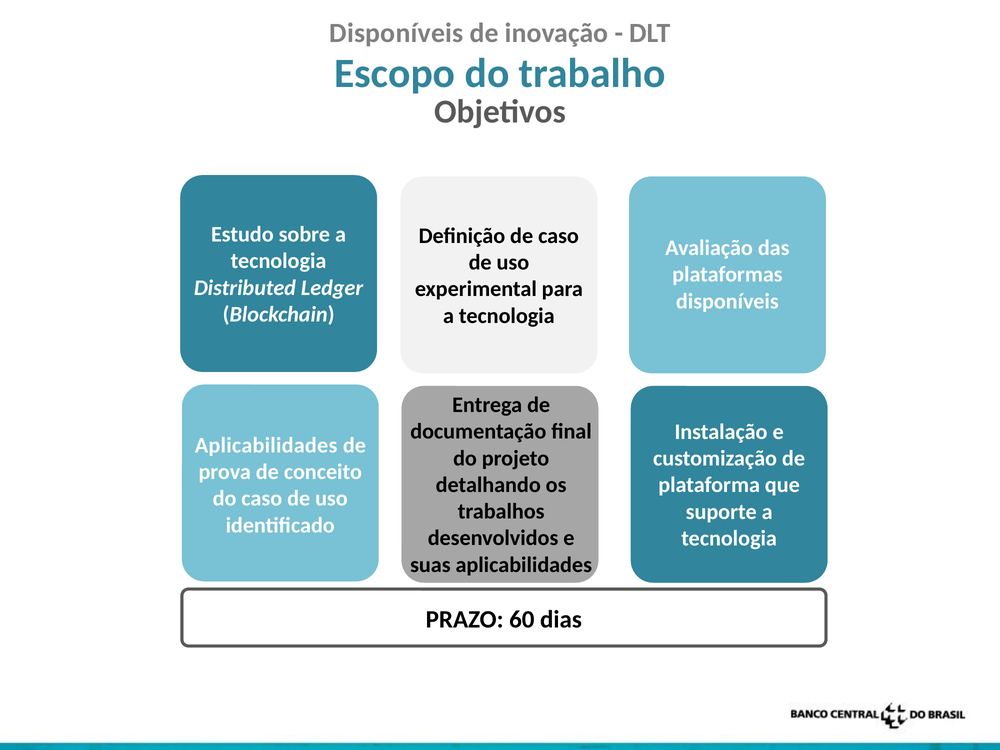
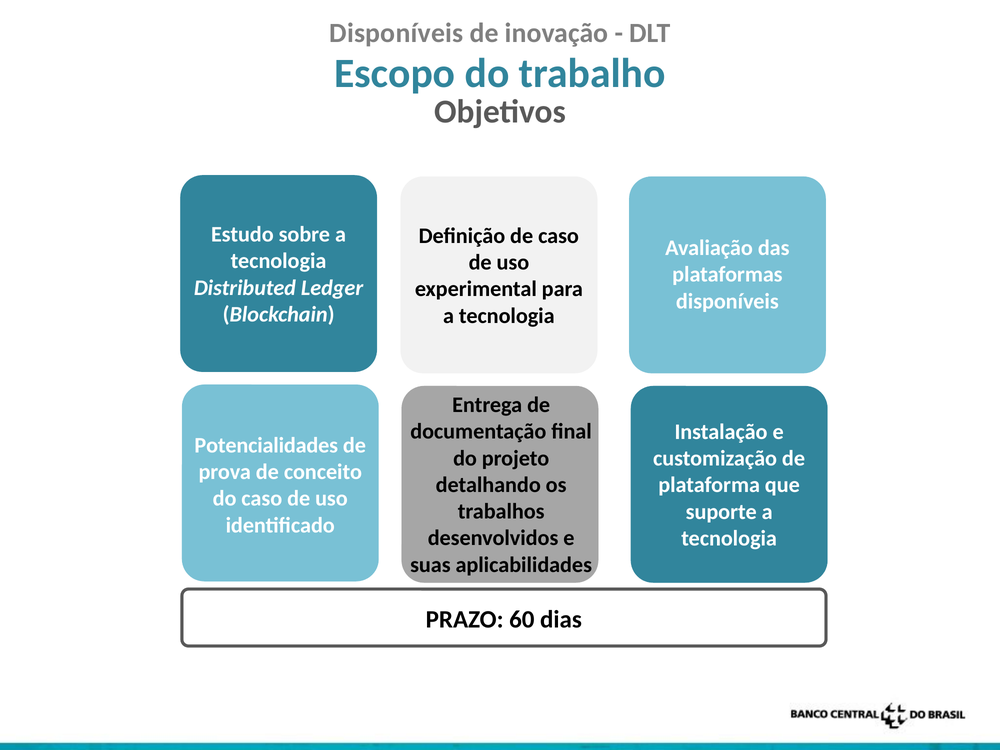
Aplicabilidades: Aplicabilidades -> Potencialidades (266, 445)
